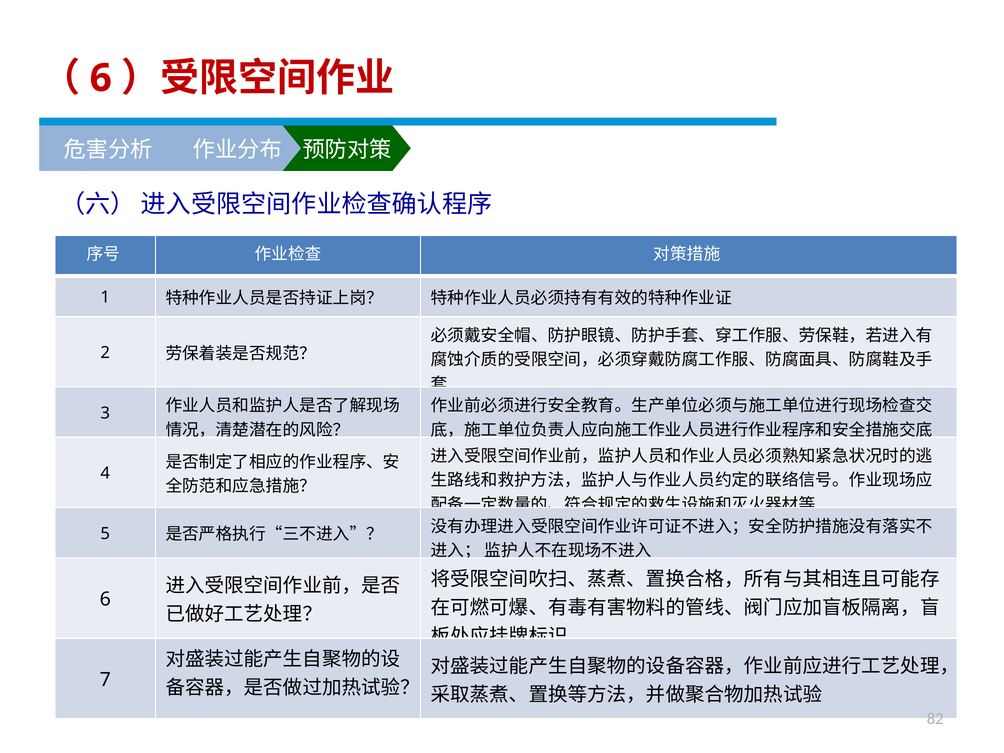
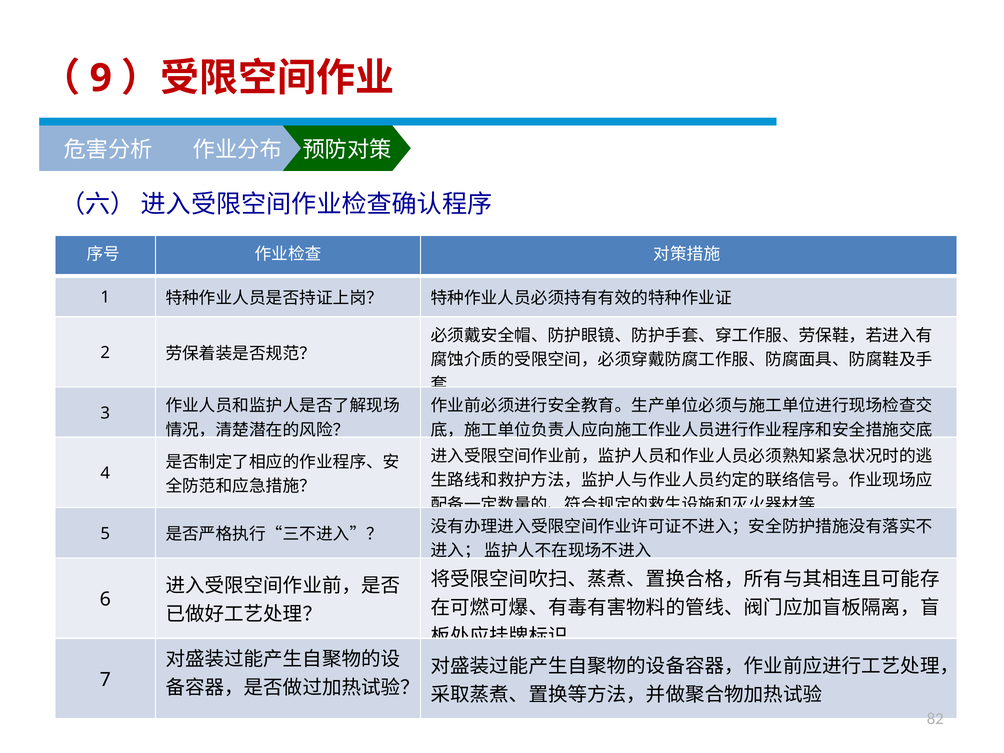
6: 6 -> 9 (101, 78)
